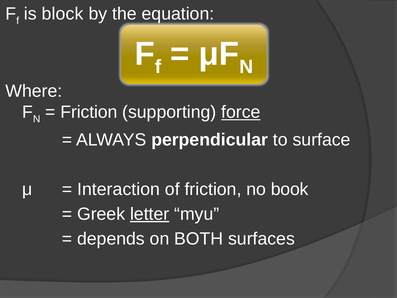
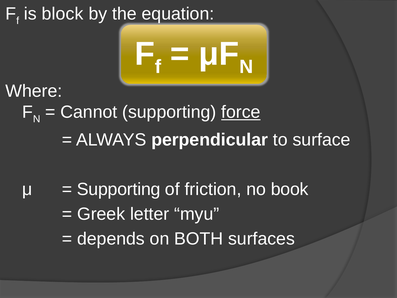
Friction: Friction -> Cannot (89, 112)
Interaction: Interaction -> Supporting (119, 189)
letter underline: present -> none (150, 214)
